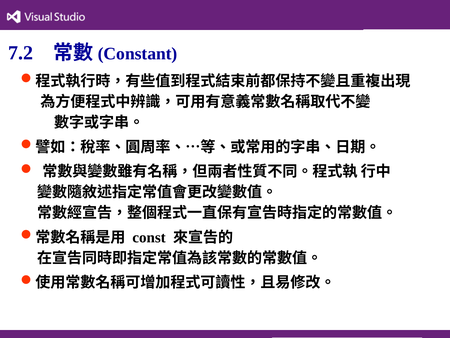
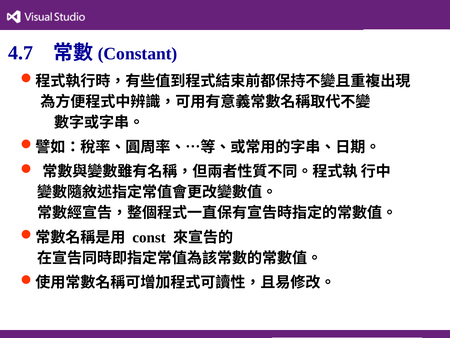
7.2: 7.2 -> 4.7 (21, 53)
